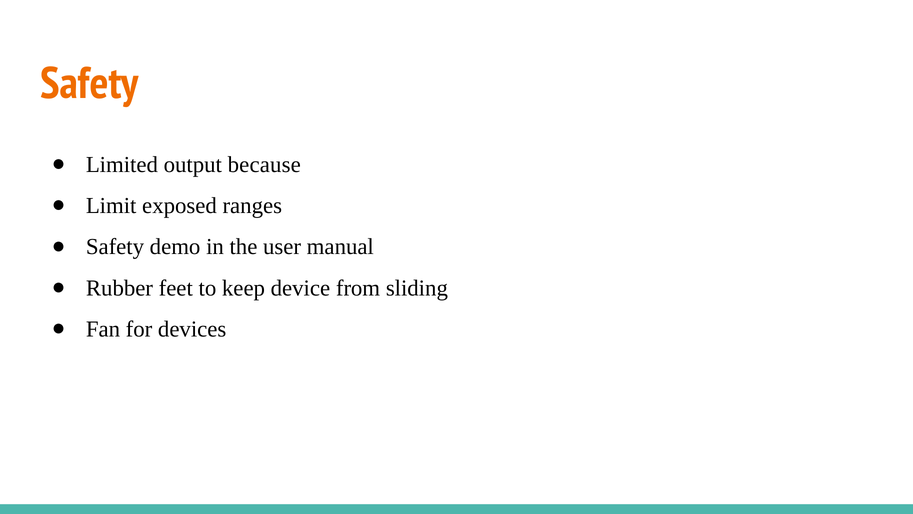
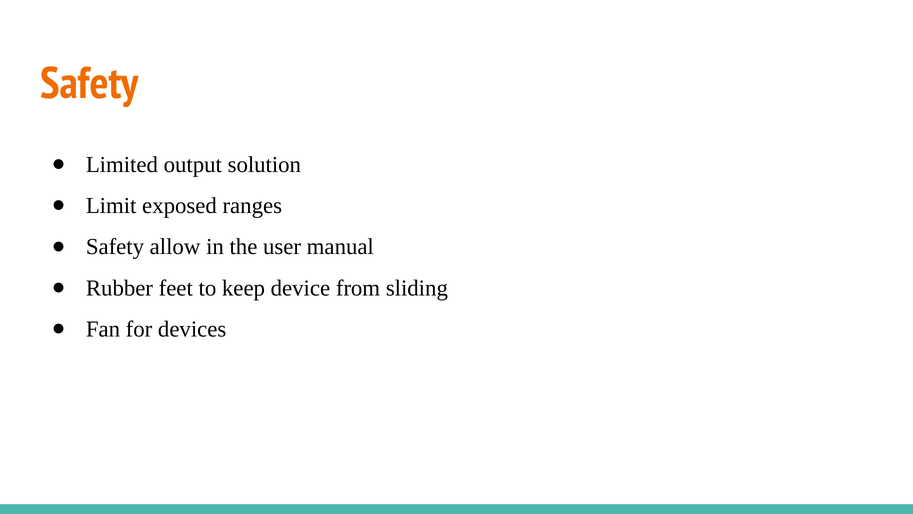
because: because -> solution (264, 165)
demo: demo -> allow (175, 247)
